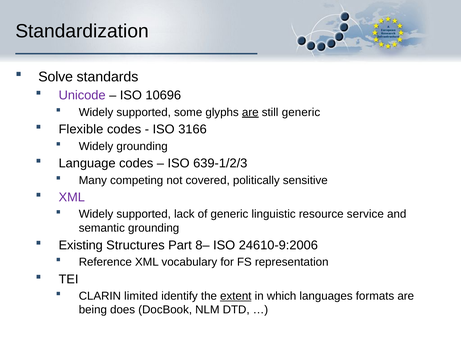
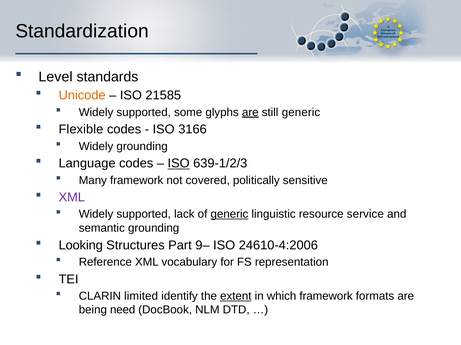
Solve: Solve -> Level (56, 77)
Unicode colour: purple -> orange (82, 96)
10696: 10696 -> 21585 (163, 96)
ISO underline: none -> present (179, 164)
Many competing: competing -> framework (137, 181)
generic underline: none -> present (229, 215)
Existing: Existing -> Looking (81, 246)
8–: 8– -> 9– (202, 246)
24610-9:2006: 24610-9:2006 -> 24610-4:2006 (278, 246)
which languages: languages -> framework (326, 297)
does: does -> need (123, 310)
